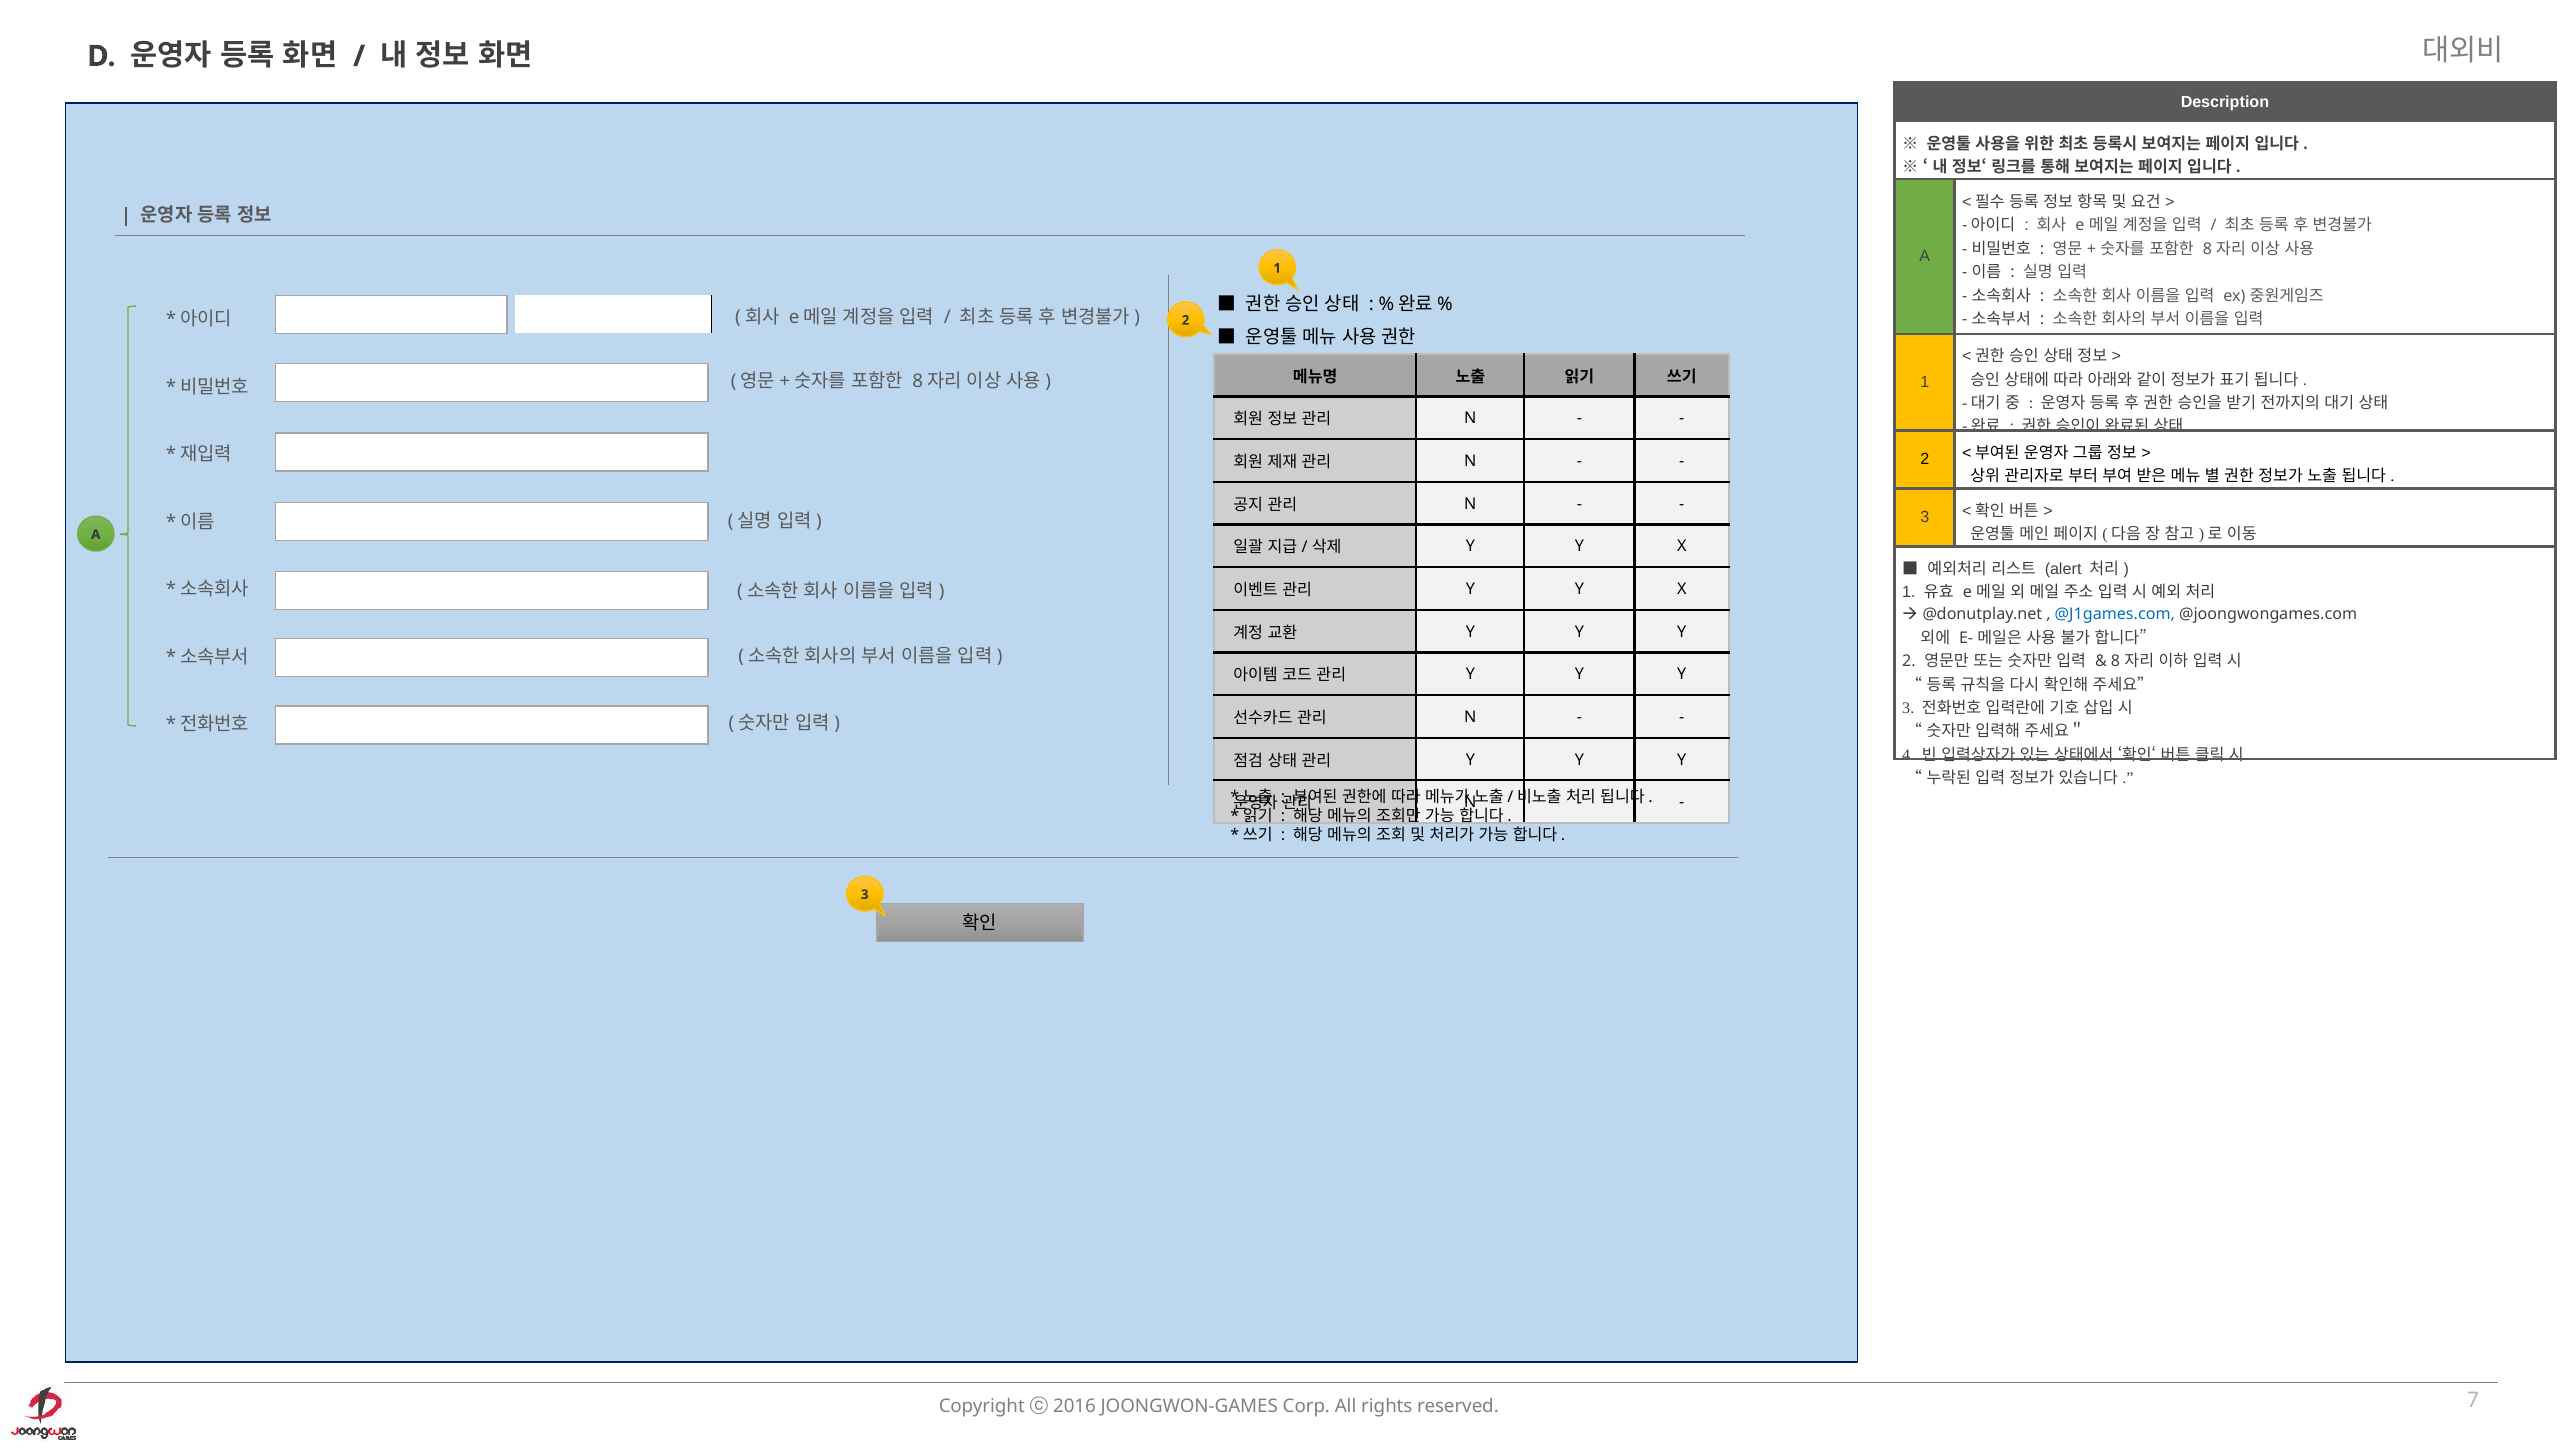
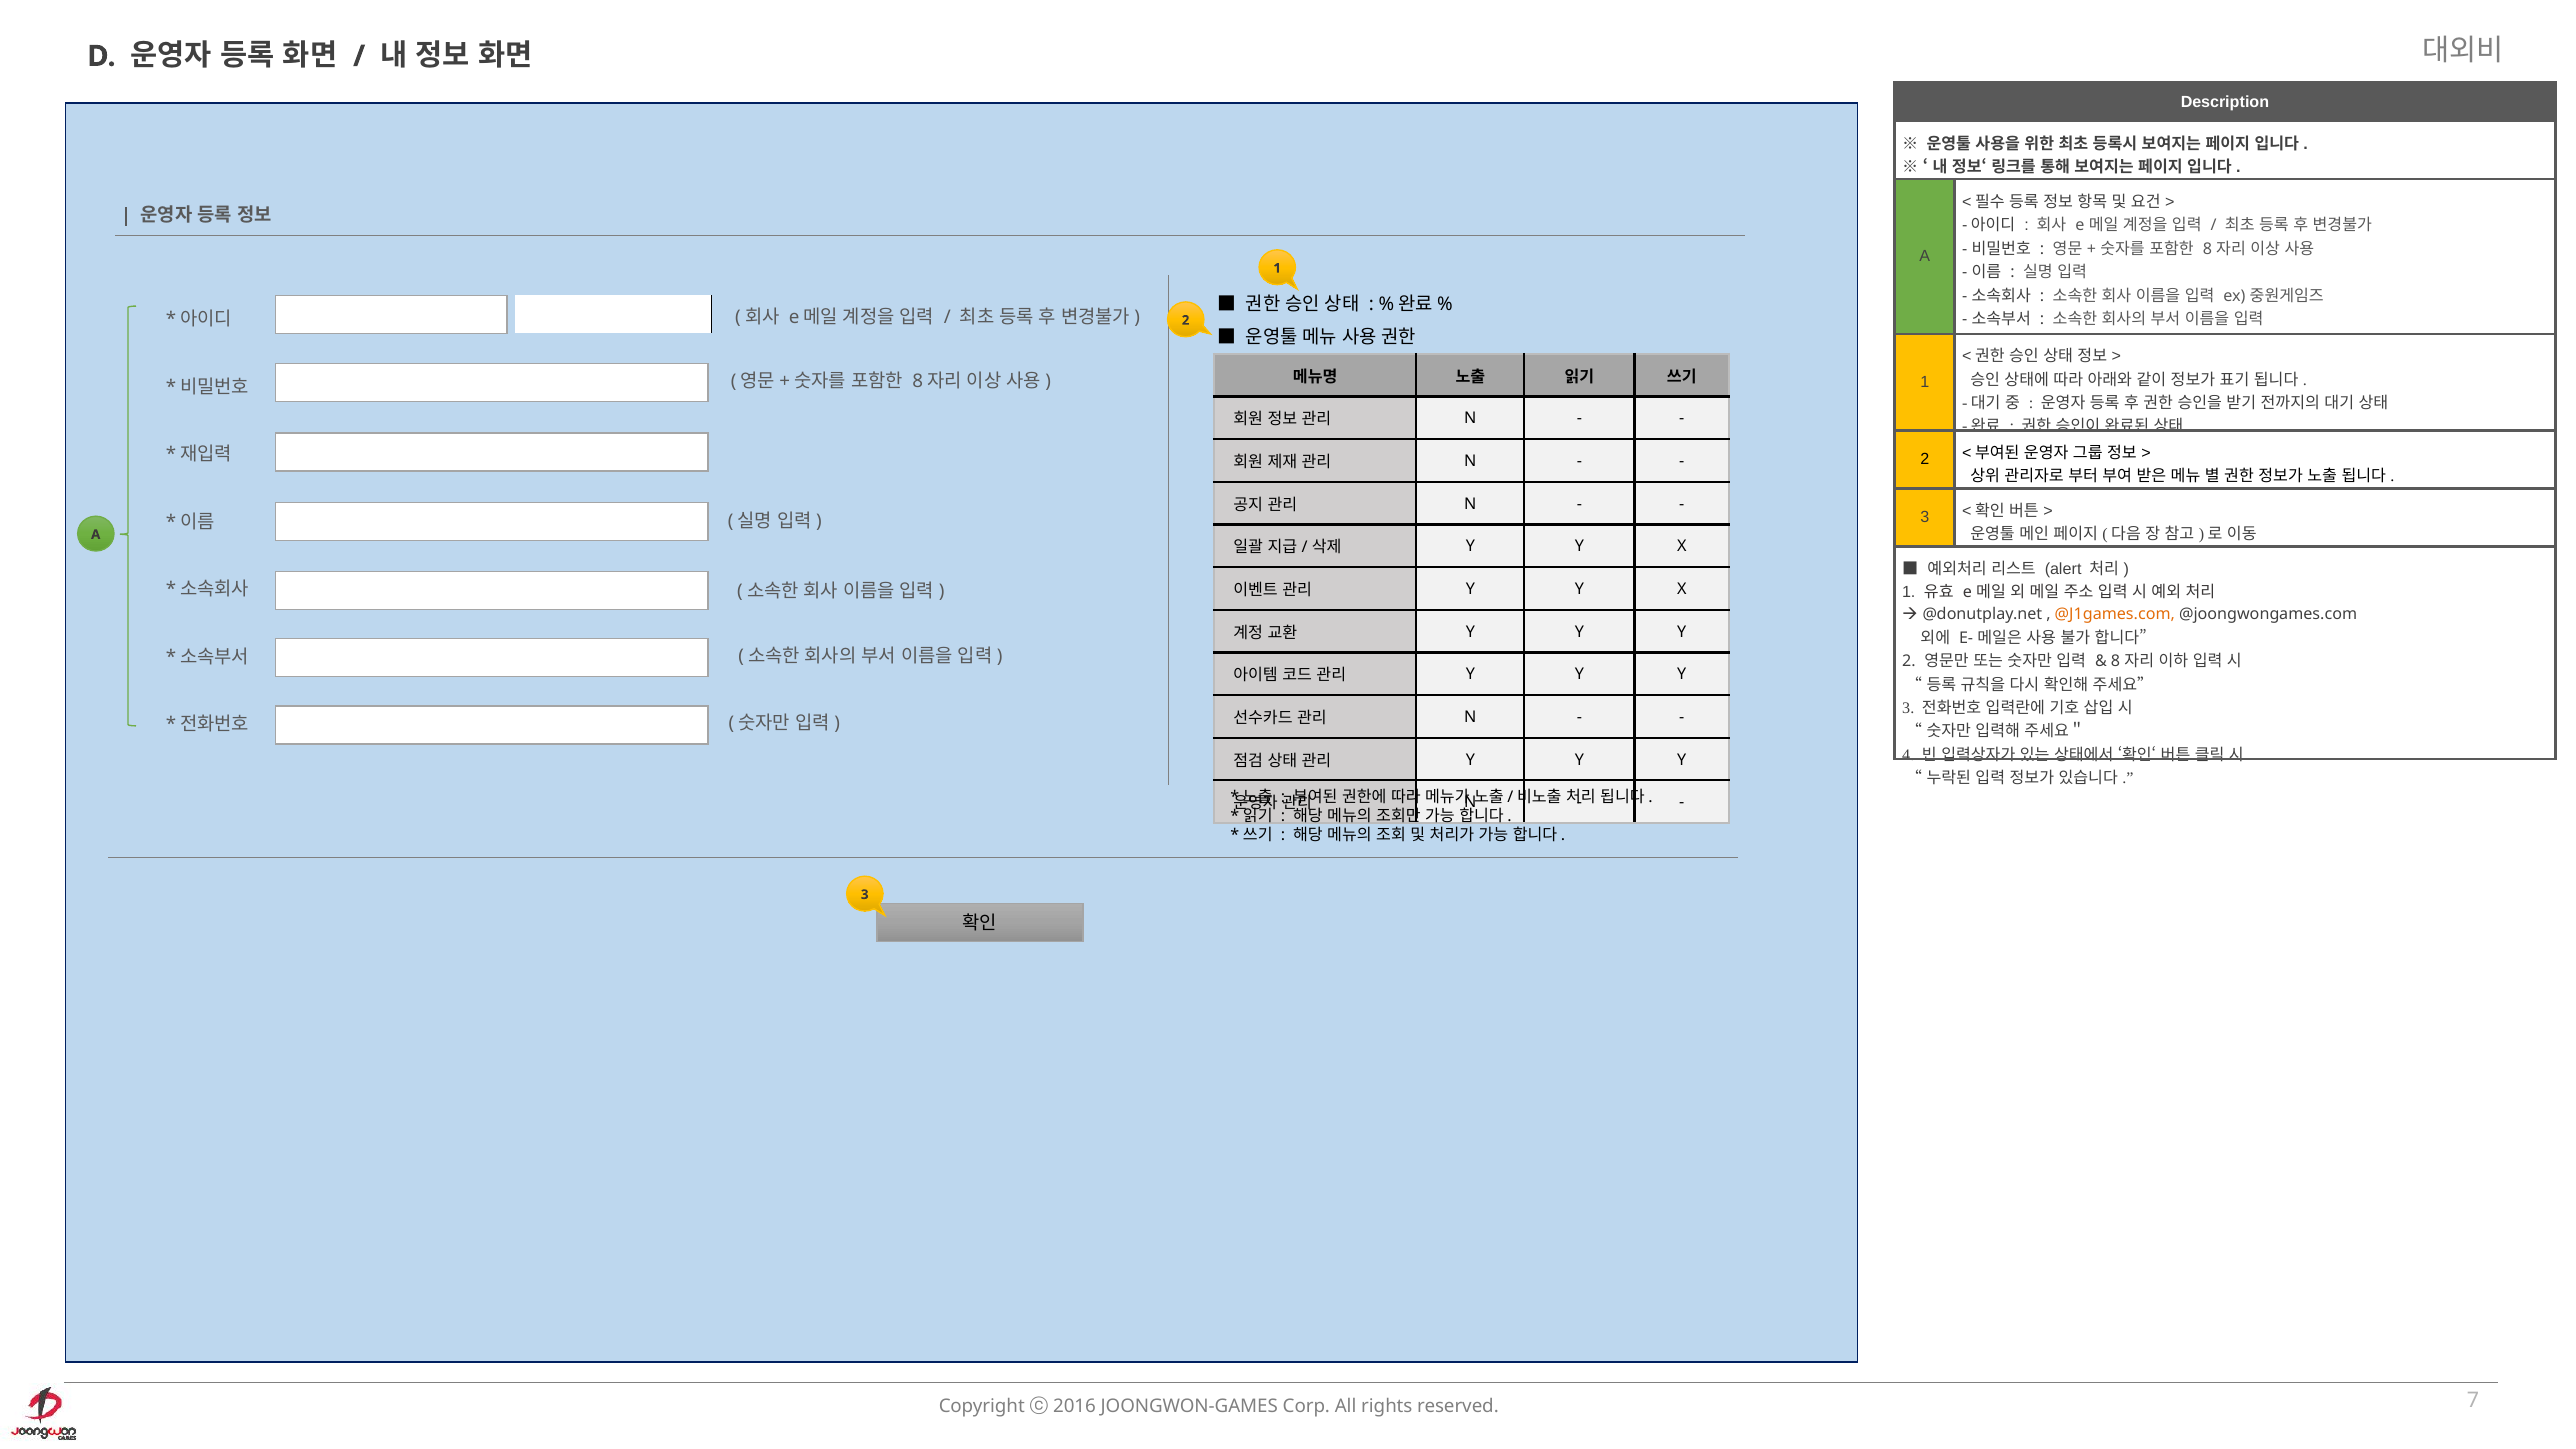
@J1games.com colour: blue -> orange (2115, 615)
